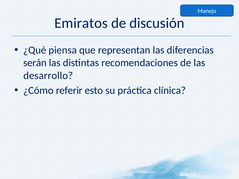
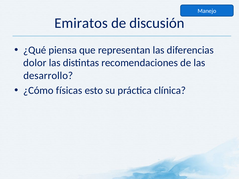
serán: serán -> dolor (35, 63)
referir: referir -> físicas (69, 91)
